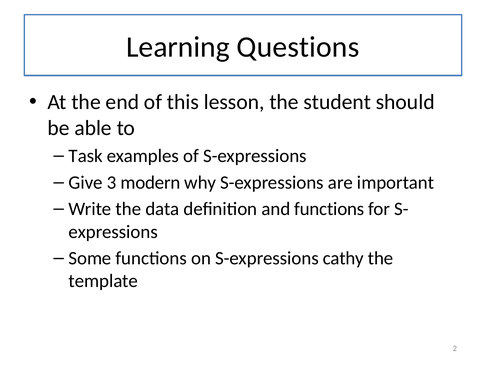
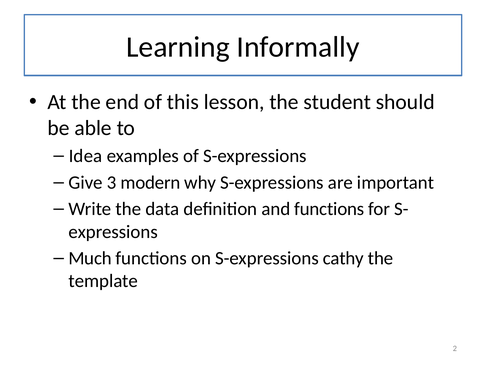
Questions: Questions -> Informally (298, 47)
Task: Task -> Idea (86, 156)
Some: Some -> Much (90, 258)
